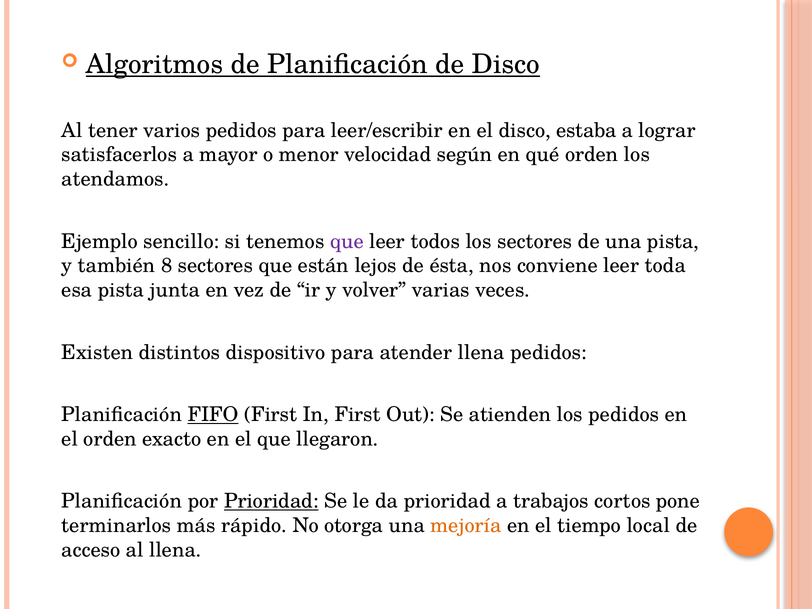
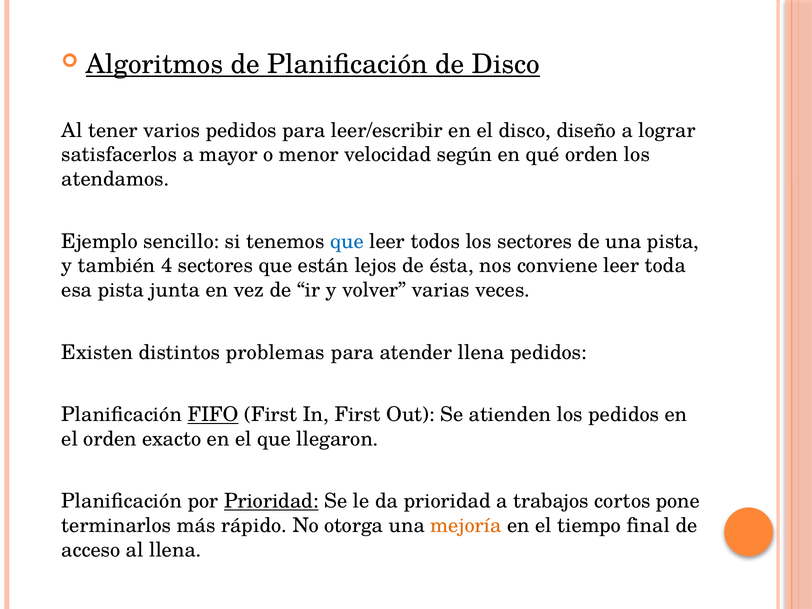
estaba: estaba -> diseño (586, 130)
que colour: purple -> blue (347, 241)
8: 8 -> 4 (167, 266)
dispositivo: dispositivo -> problemas (275, 352)
local: local -> final (648, 526)
